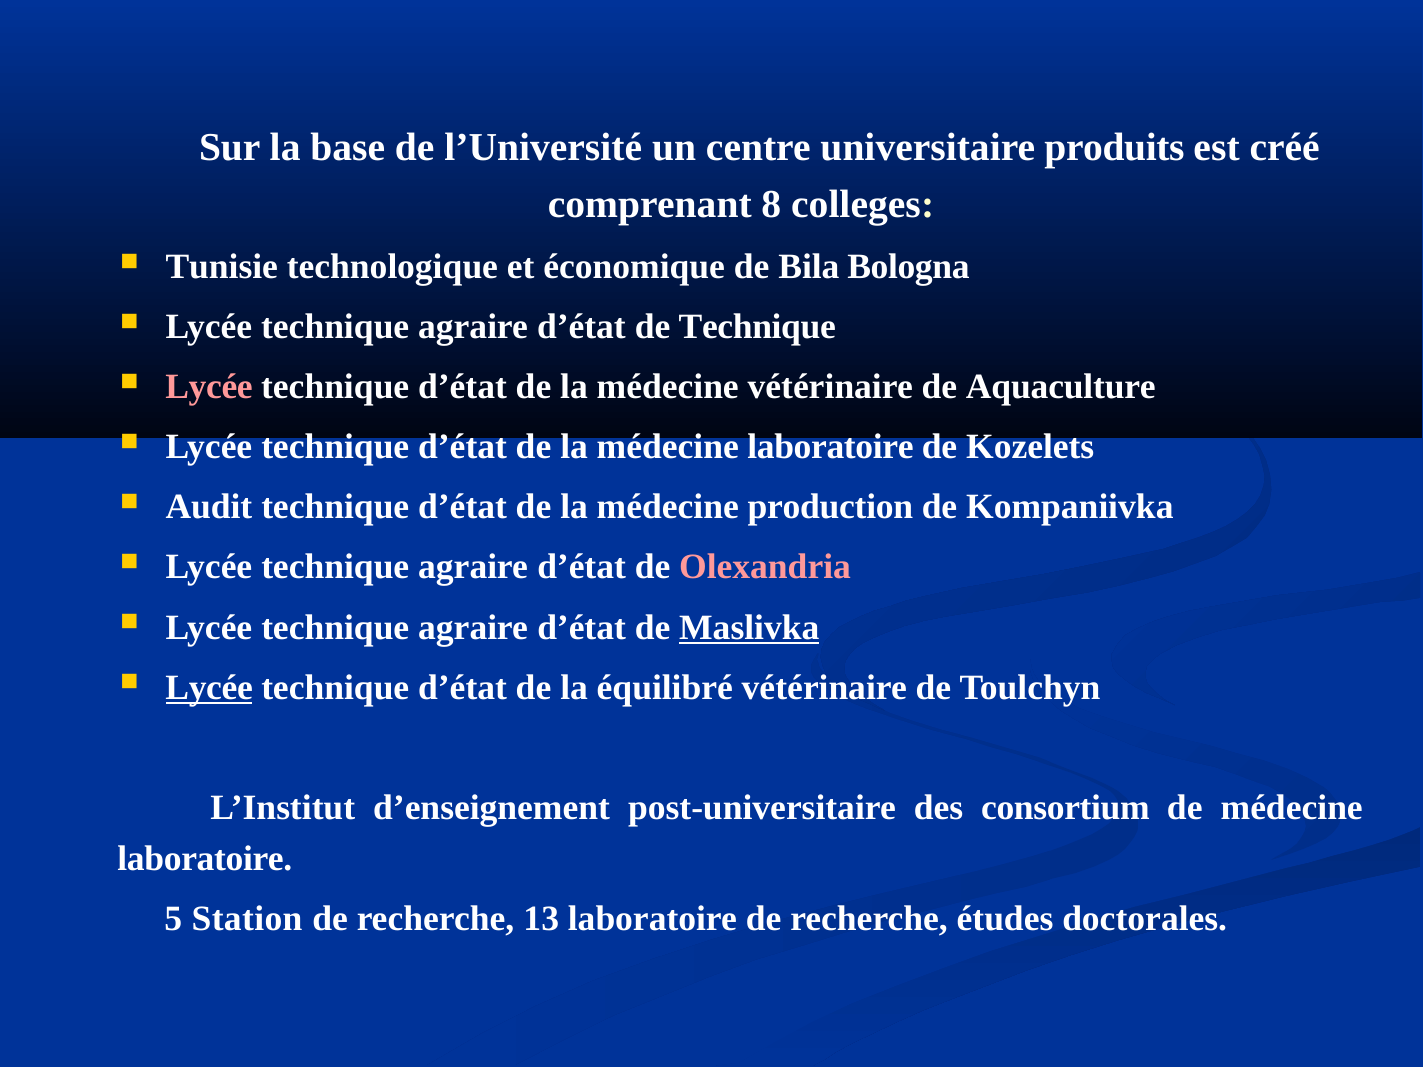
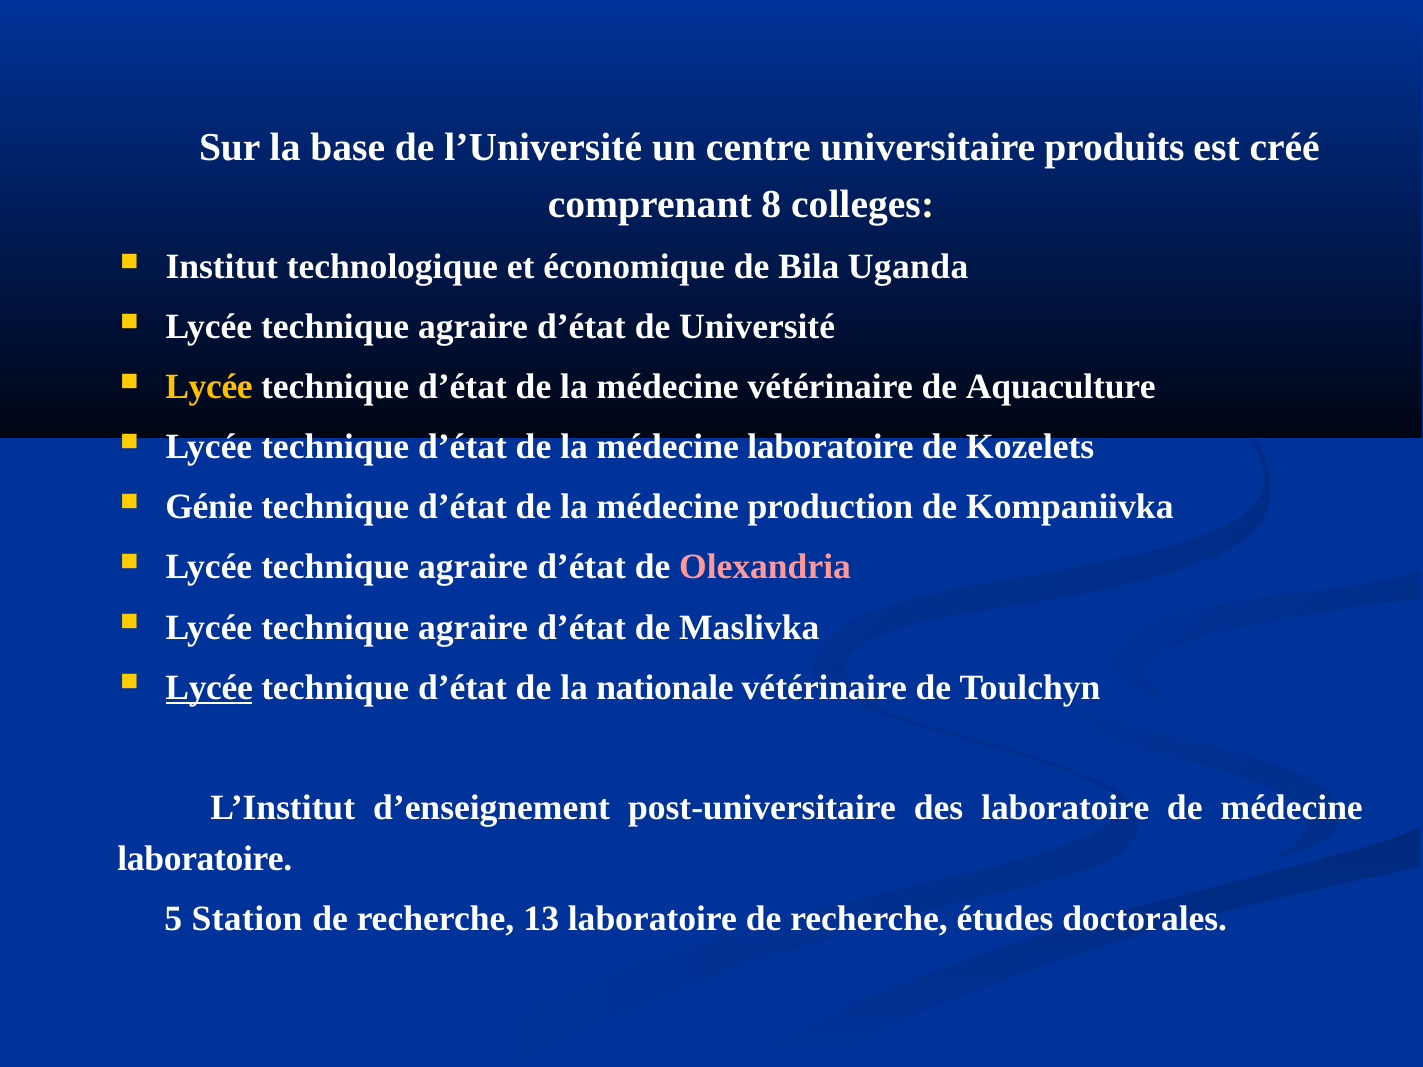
Tunisie: Tunisie -> Institut (222, 267)
Bologna: Bologna -> Uganda (908, 267)
de Technique: Technique -> Université (757, 327)
Lycée colour: pink -> yellow (209, 387)
Audit: Audit -> Génie (209, 507)
Maslivka underline: present -> none (749, 627)
équilibré: équilibré -> nationale (665, 688)
des consortium: consortium -> laboratoire (1065, 808)
